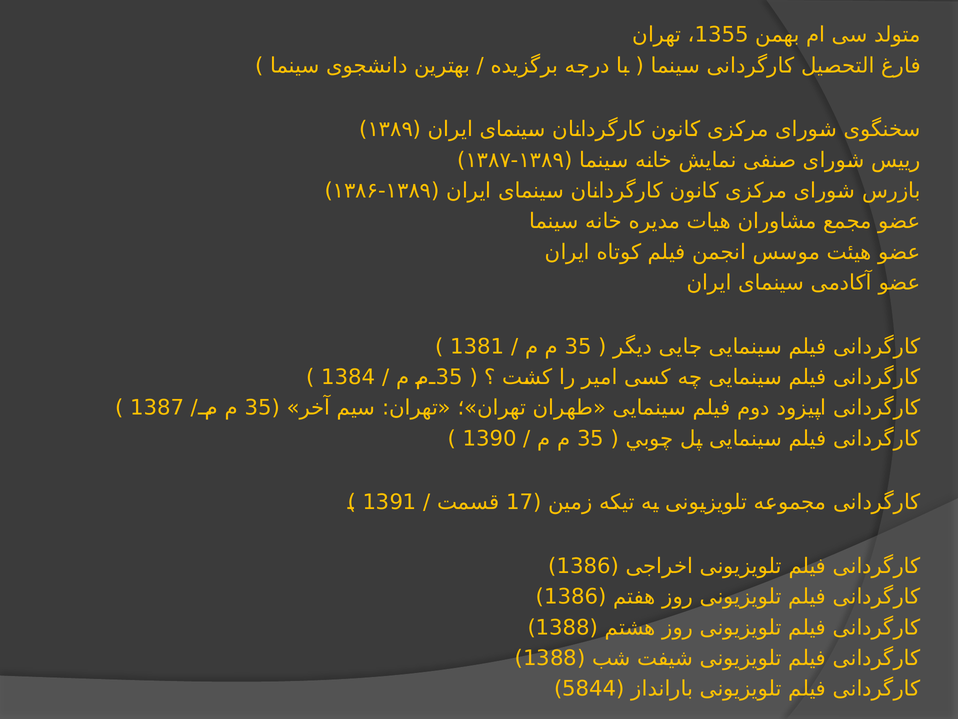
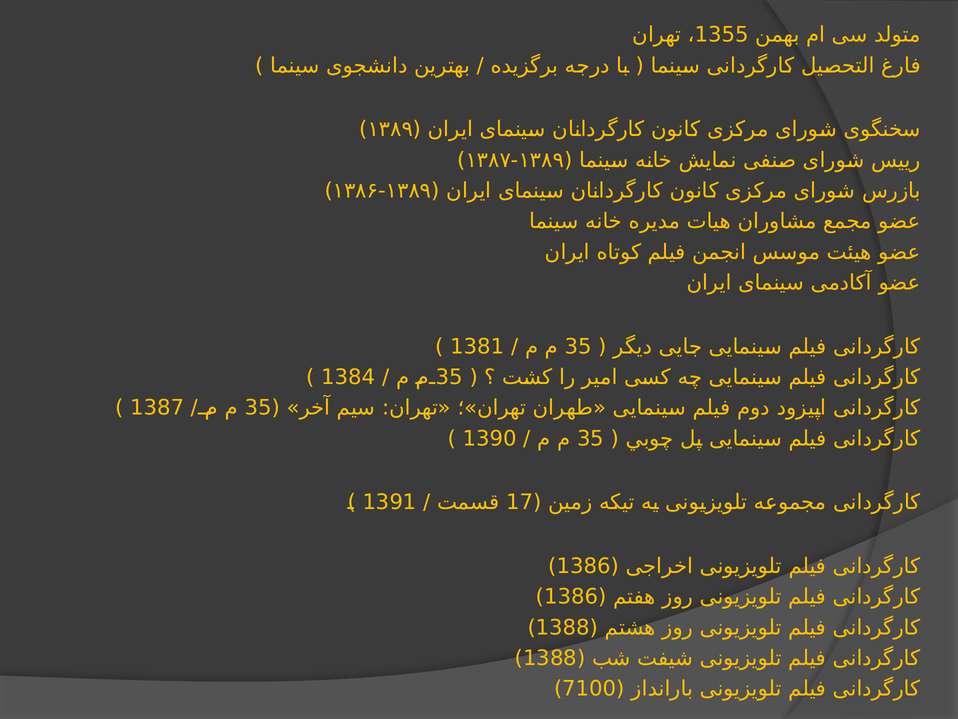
5844: 5844 -> 7100 (589, 688)
